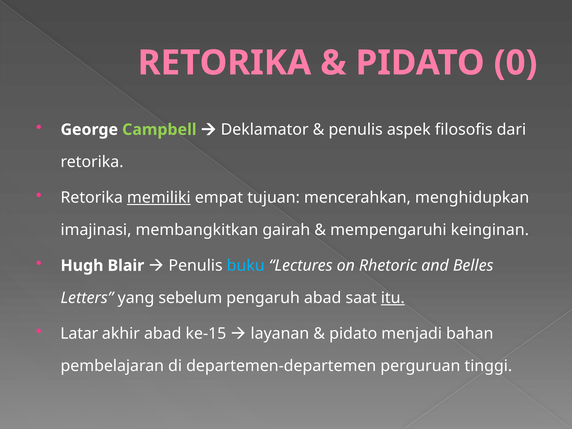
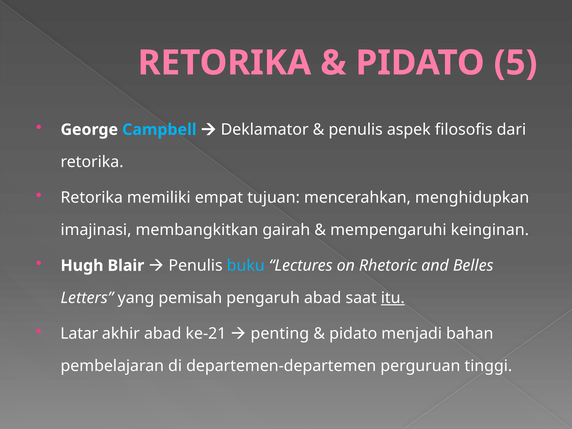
0: 0 -> 5 (516, 63)
Campbell colour: light green -> light blue (159, 130)
memiliki underline: present -> none (159, 198)
sebelum: sebelum -> pemisah (190, 298)
ke-15: ke-15 -> ke-21 (206, 334)
layanan: layanan -> penting (280, 334)
